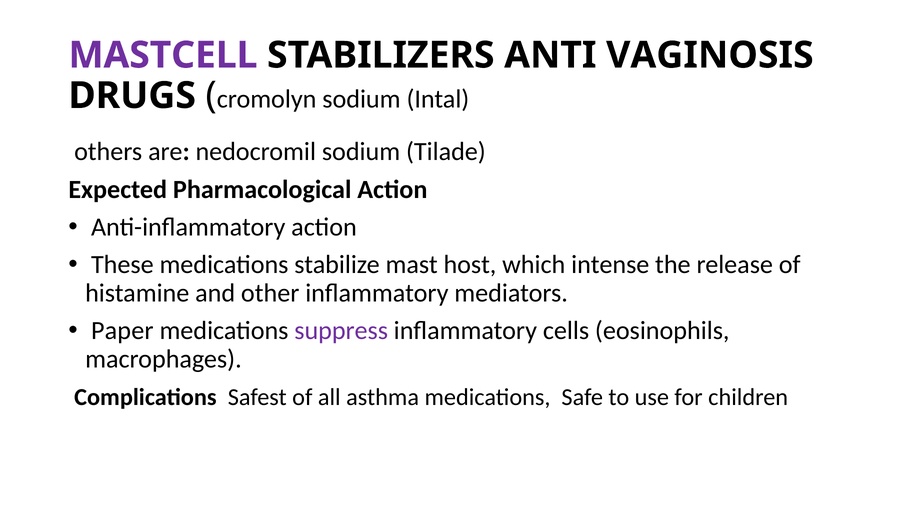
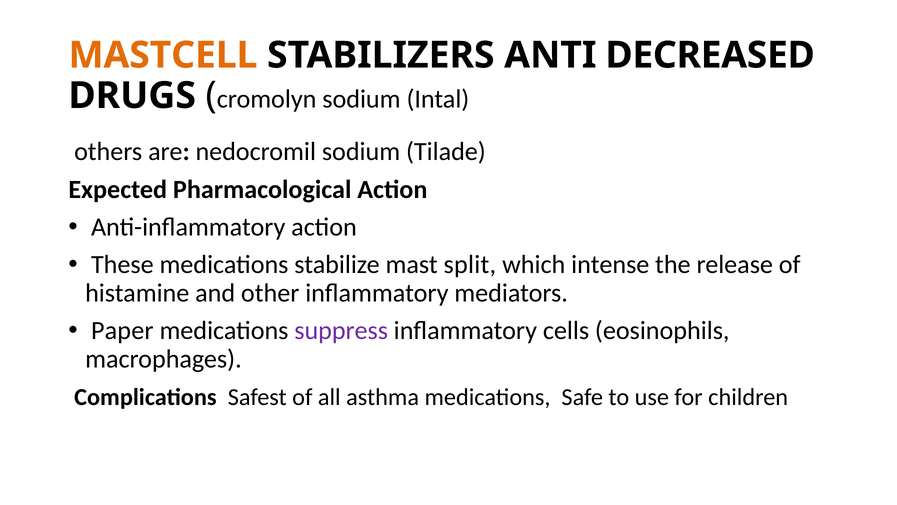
MASTCELL colour: purple -> orange (163, 55)
VAGINOSIS: VAGINOSIS -> DECREASED (710, 55)
host: host -> split (470, 264)
